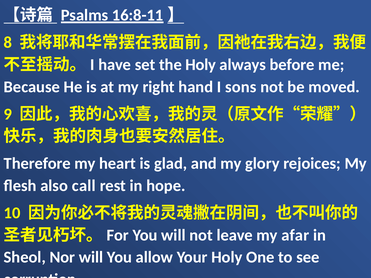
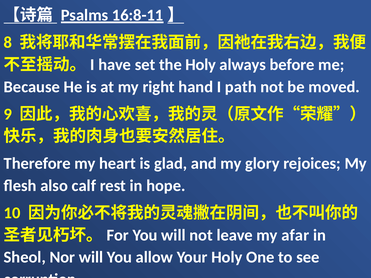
sons: sons -> path (241, 87)
call: call -> calf (84, 186)
